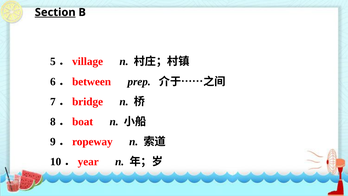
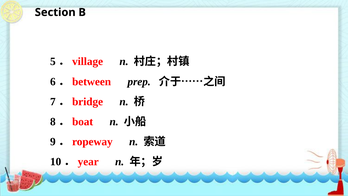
Section underline: present -> none (55, 12)
